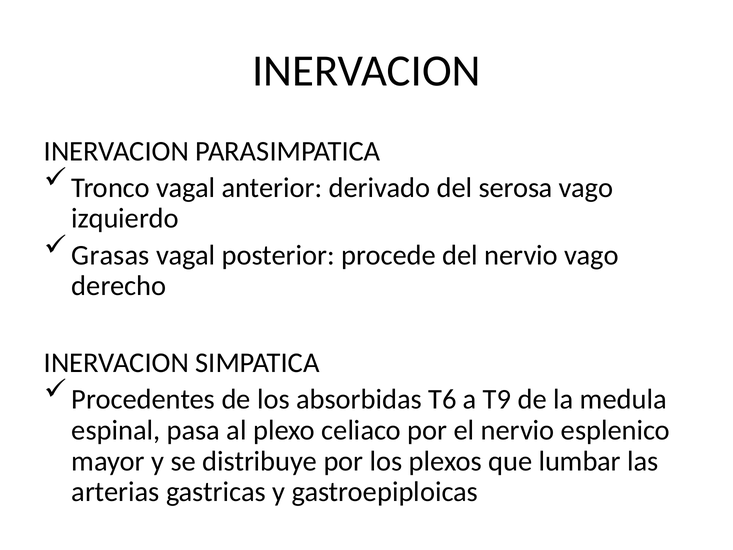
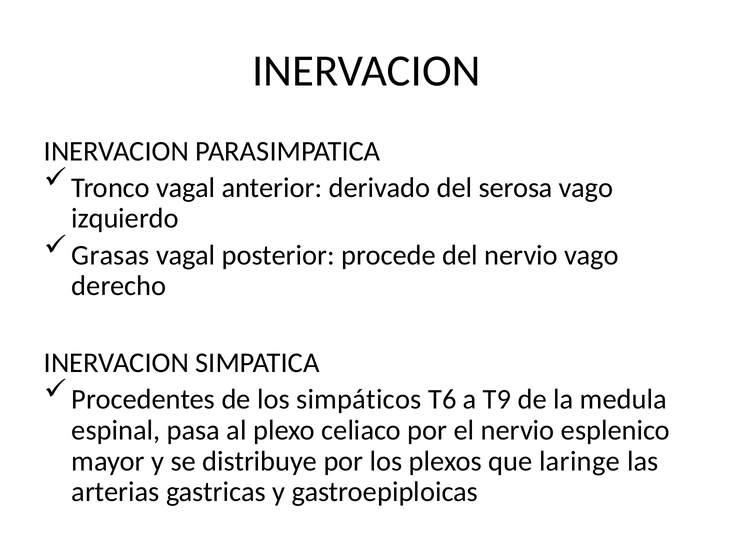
absorbidas: absorbidas -> simpáticos (359, 399)
lumbar: lumbar -> laringe (580, 461)
